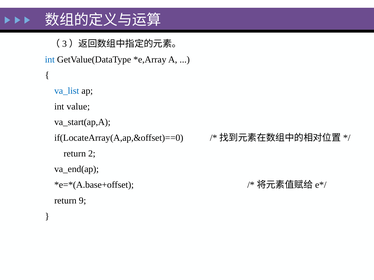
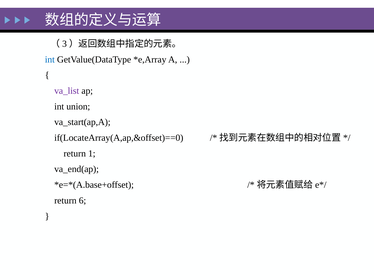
va_list colour: blue -> purple (67, 91)
value: value -> union (78, 107)
2: 2 -> 1 (92, 154)
9: 9 -> 6 (82, 201)
